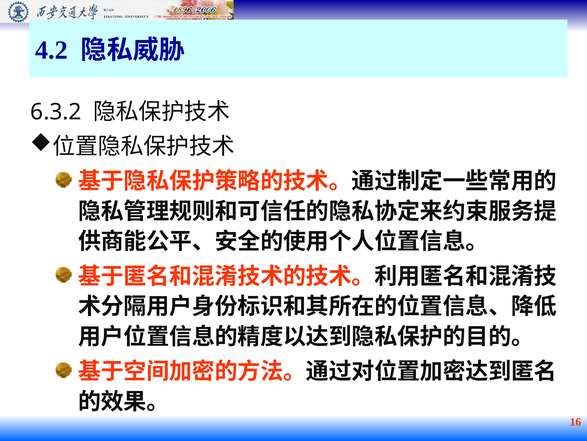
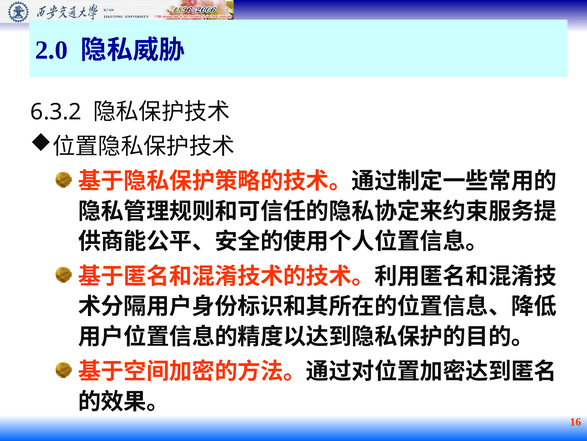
4.2: 4.2 -> 2.0 (52, 50)
